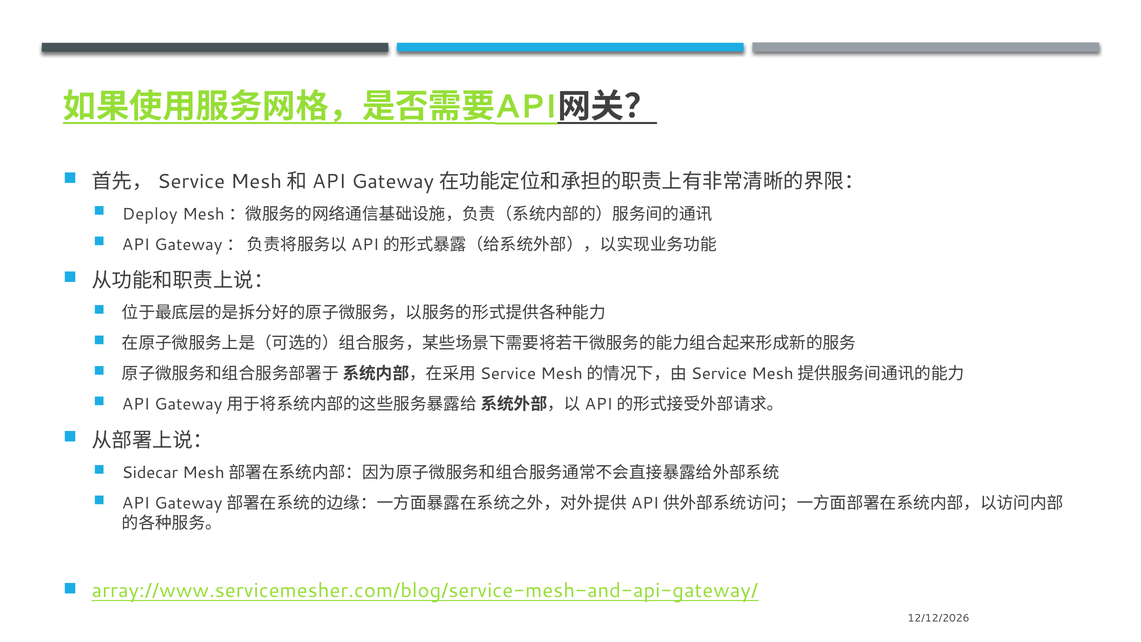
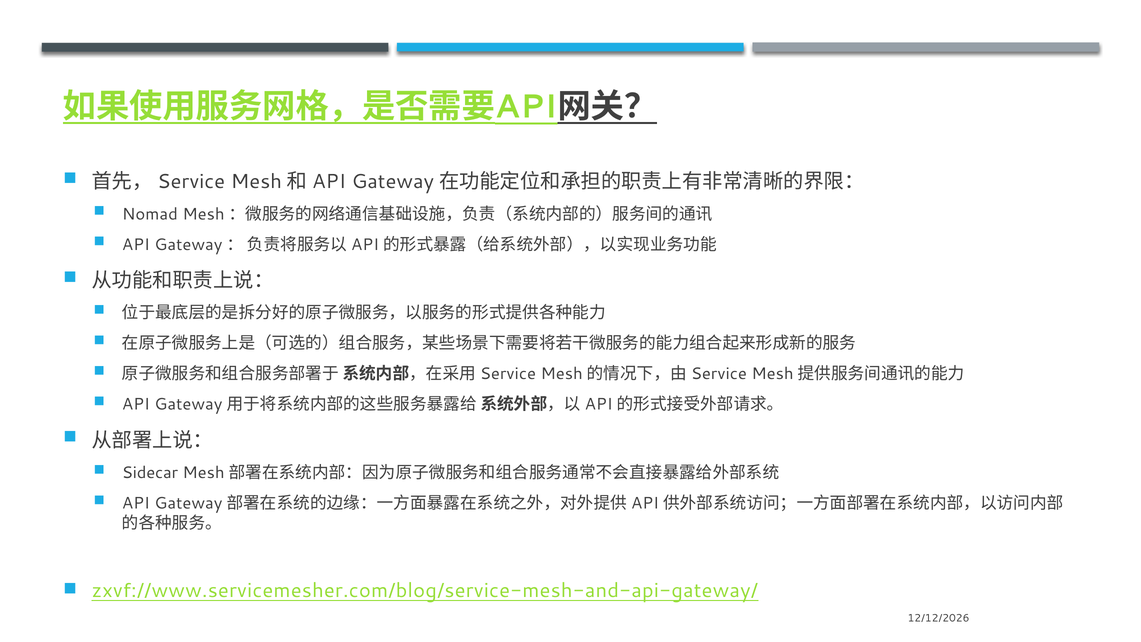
Deploy: Deploy -> Nomad (150, 214)
array://www.servicemesher.com/blog/service-mesh-and-api-gateway/: array://www.servicemesher.com/blog/service-mesh-and-api-gateway/ -> zxvf://www.servicemesher.com/blog/service-mesh-and-api-gateway/ (425, 590)
